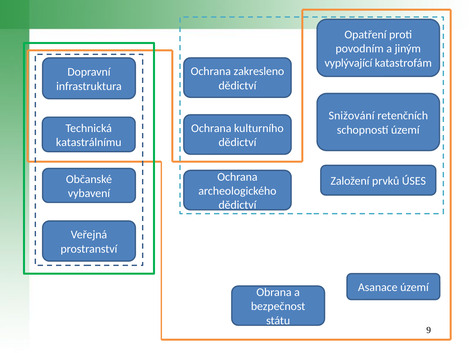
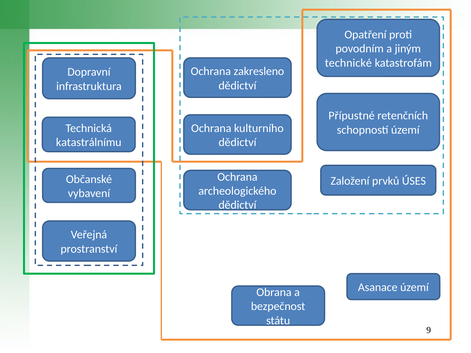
vyplývající: vyplývající -> technické (348, 63)
Snižování: Snižování -> Přípustné (352, 116)
